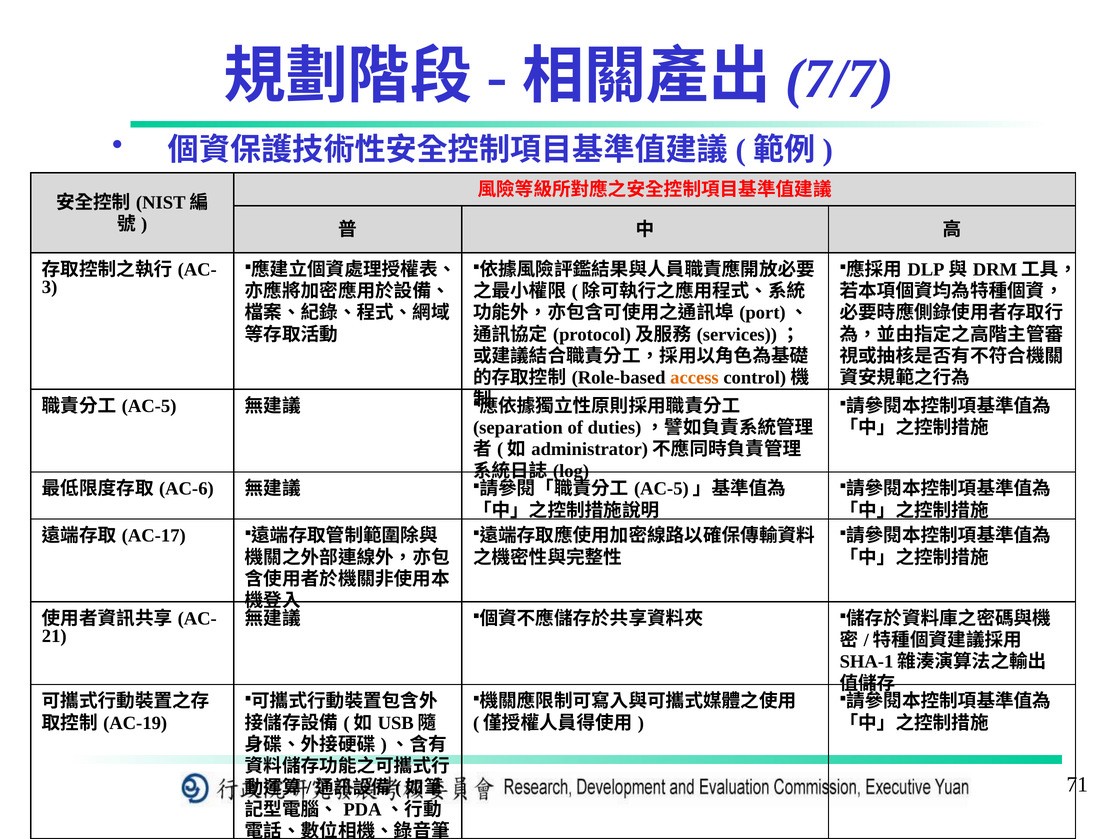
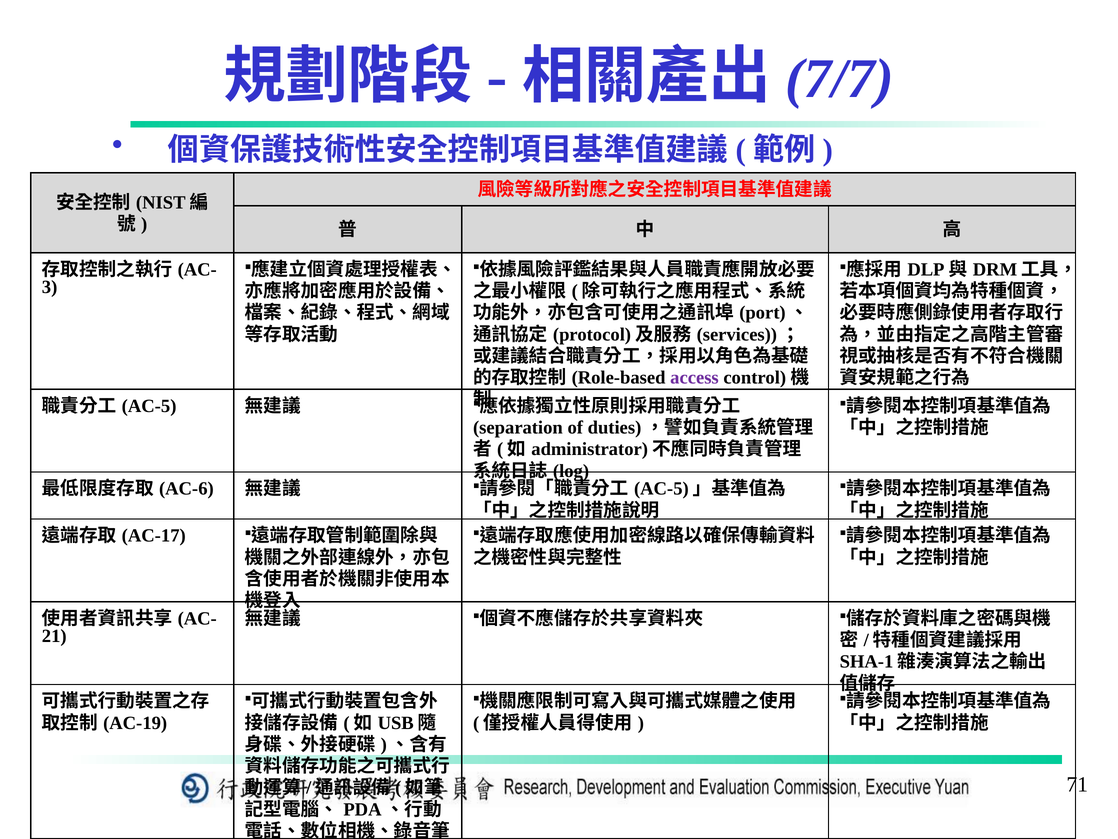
access colour: orange -> purple (694, 377)
